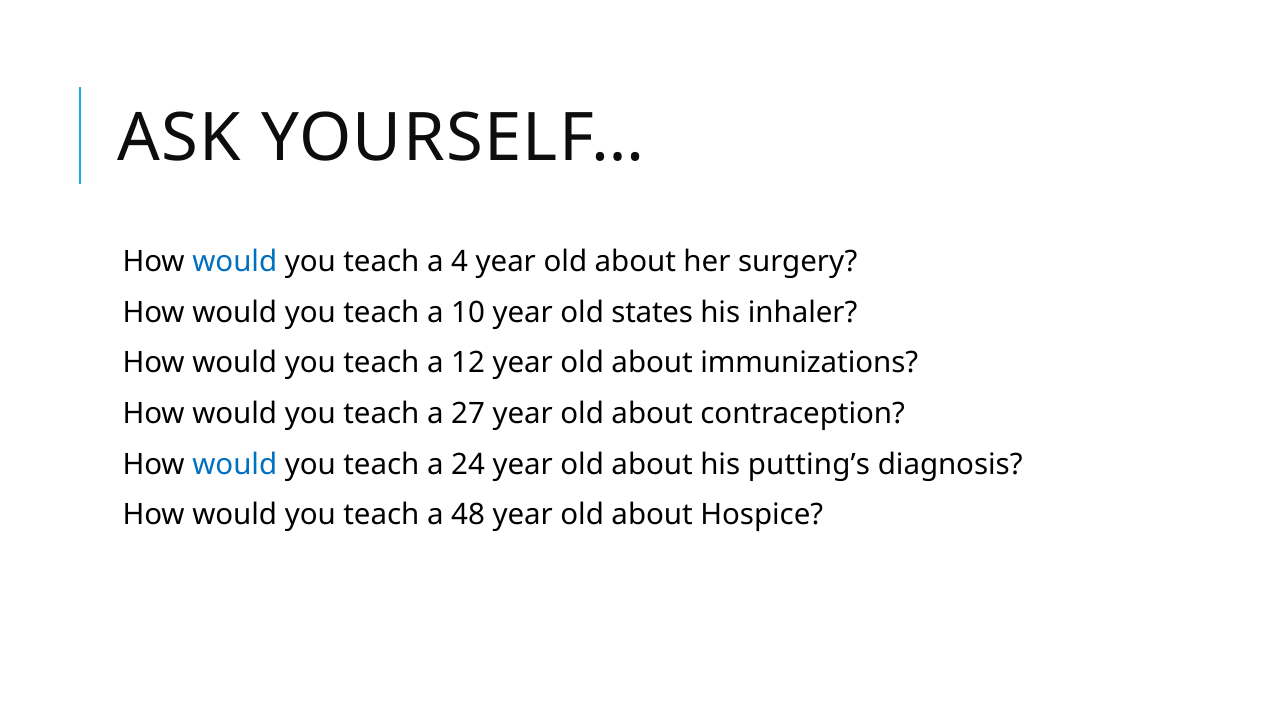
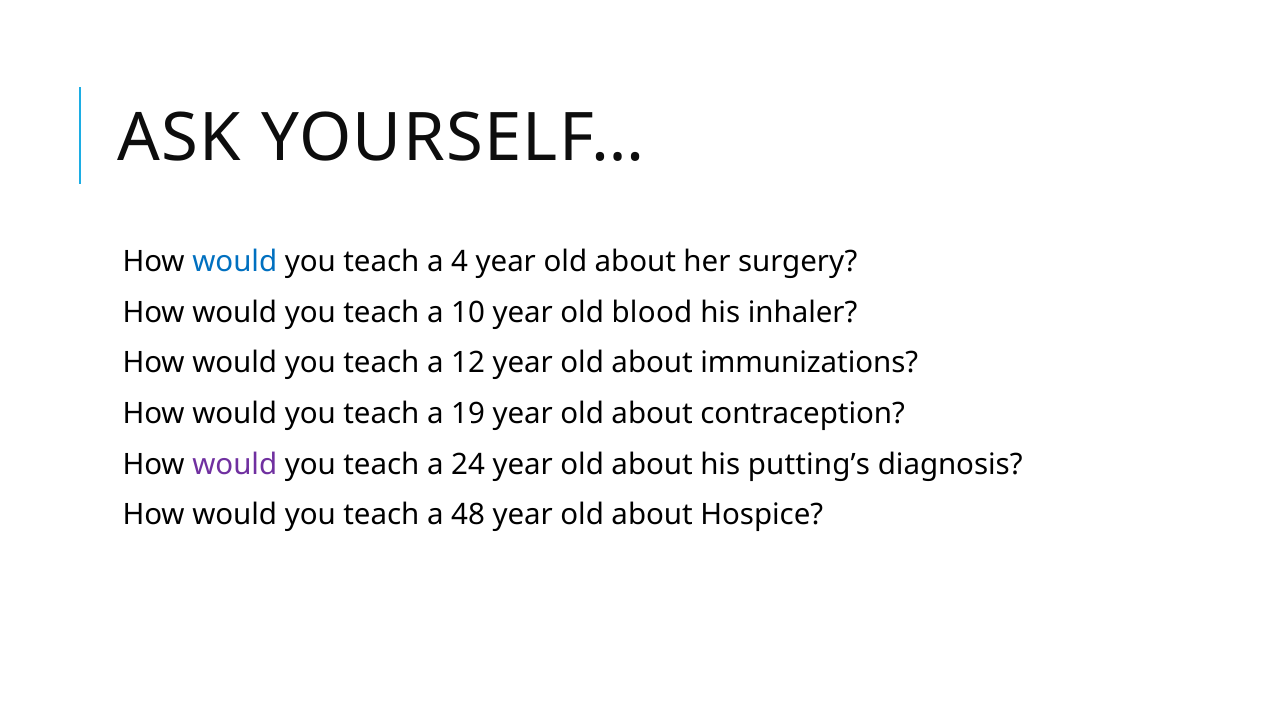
states: states -> blood (652, 312)
27: 27 -> 19 (468, 414)
would colour: blue -> purple (235, 464)
